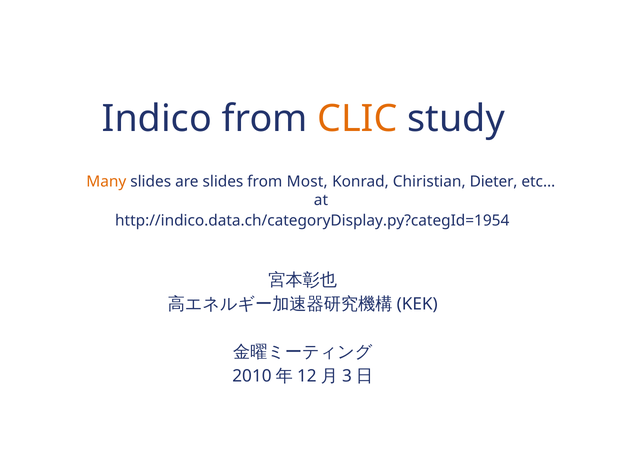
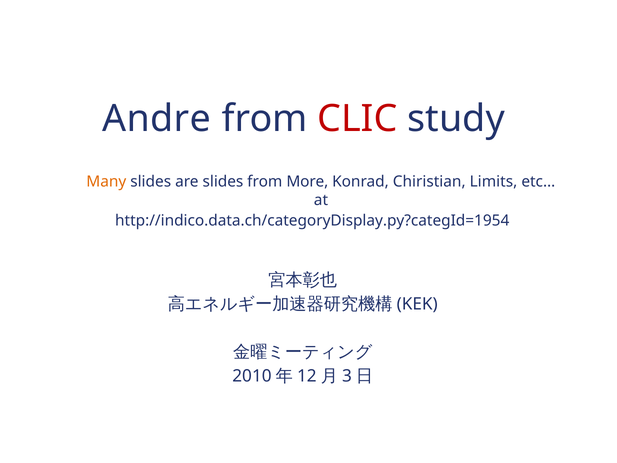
Indico: Indico -> Andre (157, 119)
CLIC colour: orange -> red (358, 119)
Most: Most -> More (307, 182)
Dieter: Dieter -> Limits (493, 182)
